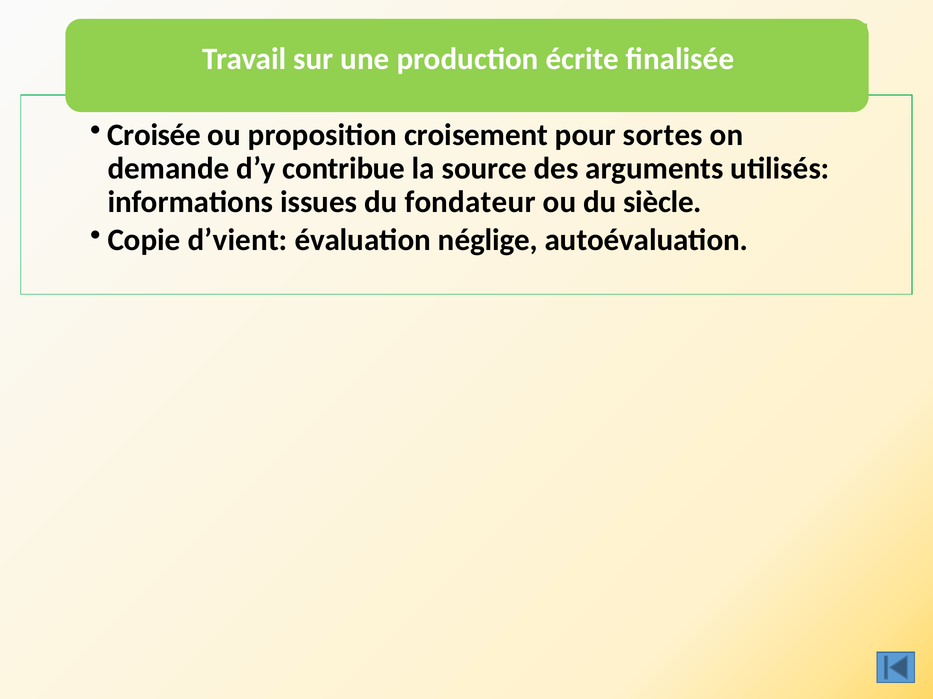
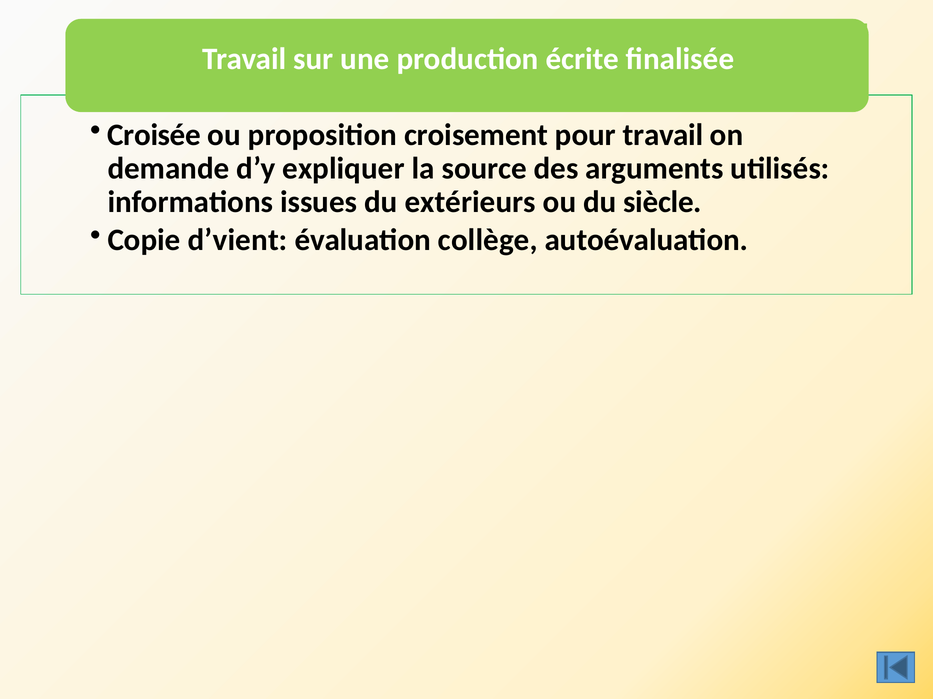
pour sortes: sortes -> travail (663, 135)
contribue: contribue -> expliquer (344, 169)
fondateur: fondateur -> extérieurs (470, 202)
néglige: néglige -> collège (488, 240)
